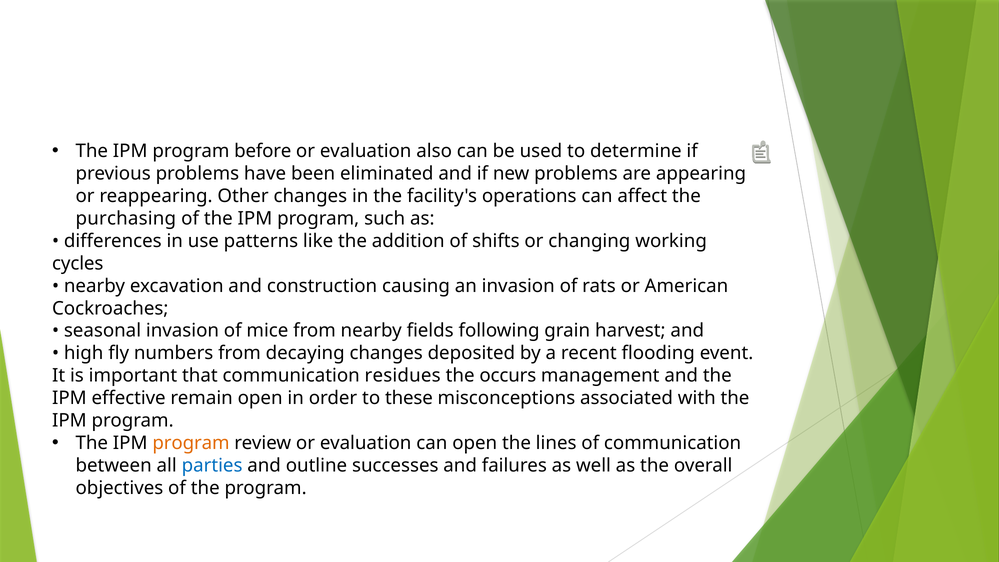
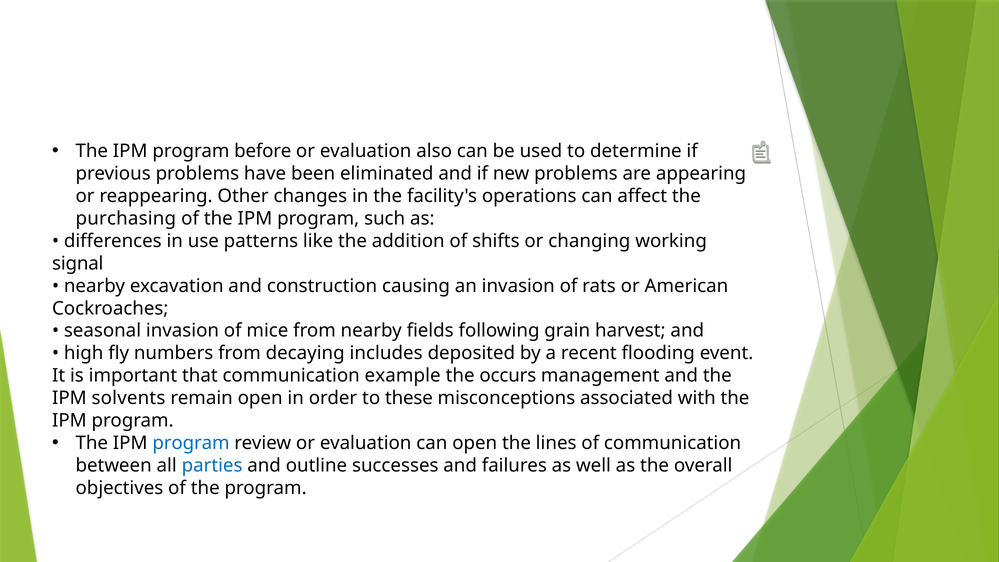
cycles: cycles -> signal (78, 263)
decaying changes: changes -> includes (386, 353)
residues: residues -> example (403, 376)
effective: effective -> solvents (128, 398)
program colour: orange -> blue (191, 443)
